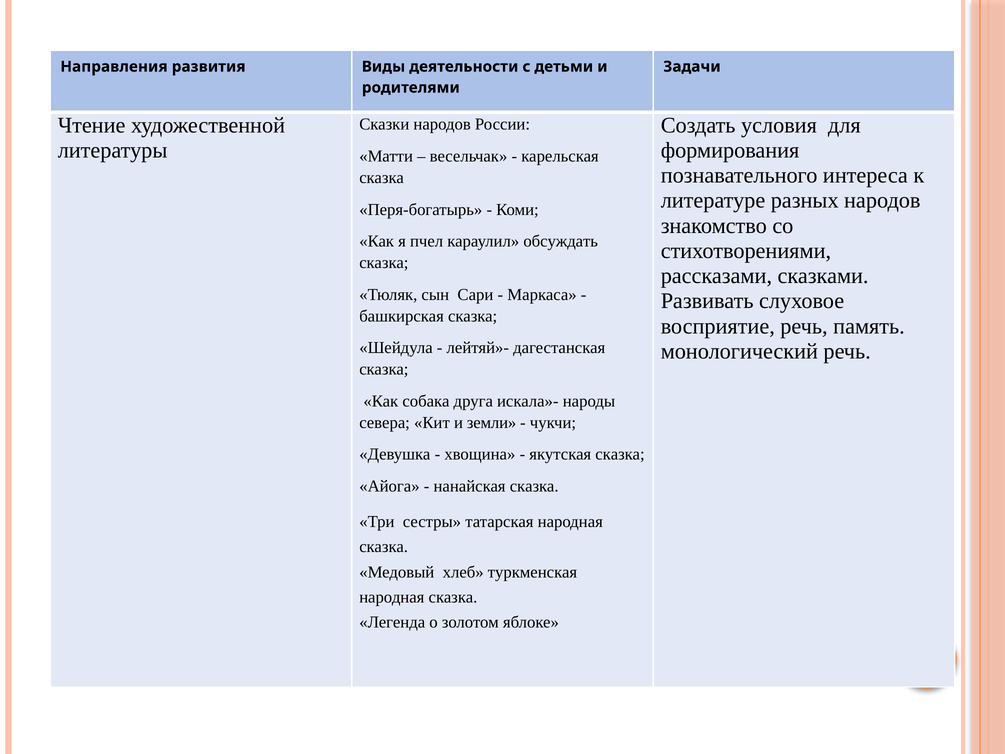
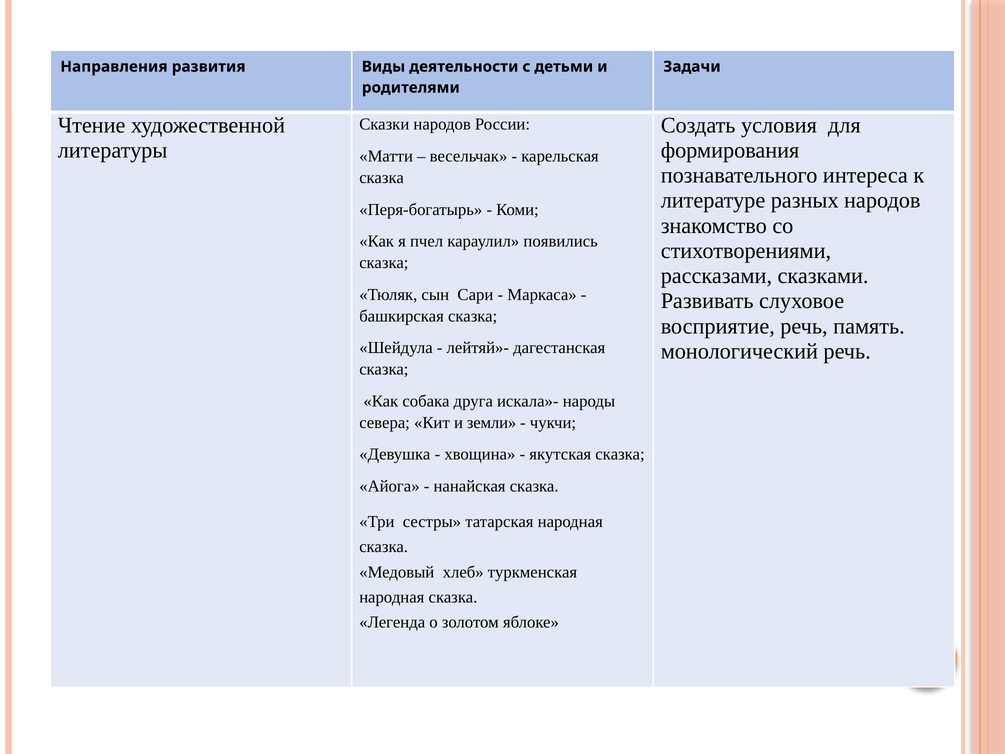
обсуждать: обсуждать -> появились (561, 241)
